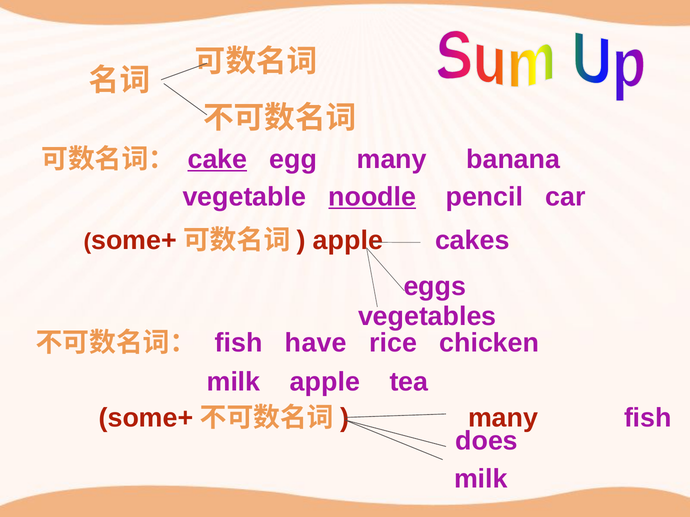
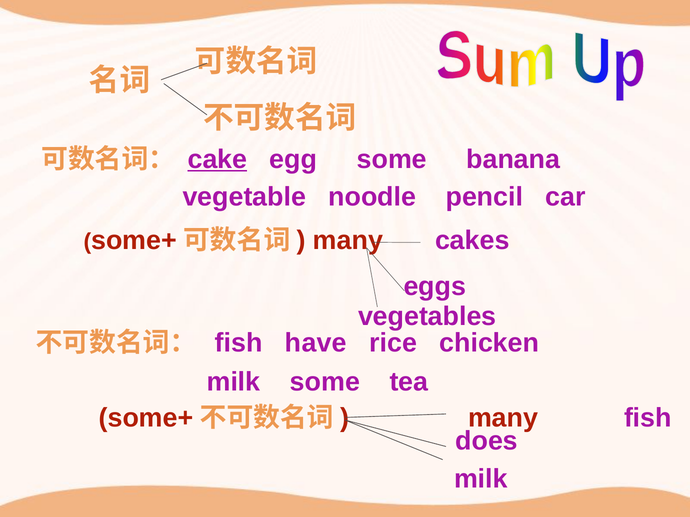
egg many: many -> some (392, 159)
noodle underline: present -> none (372, 197)
apple: apple -> many (348, 241)
milk apple: apple -> some (325, 382)
